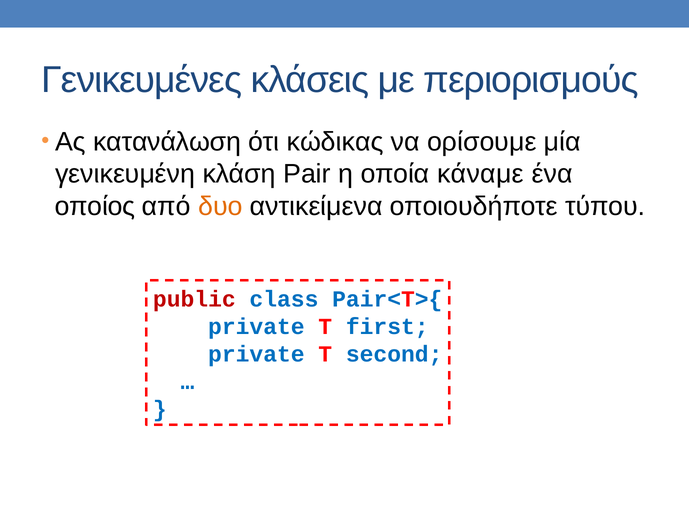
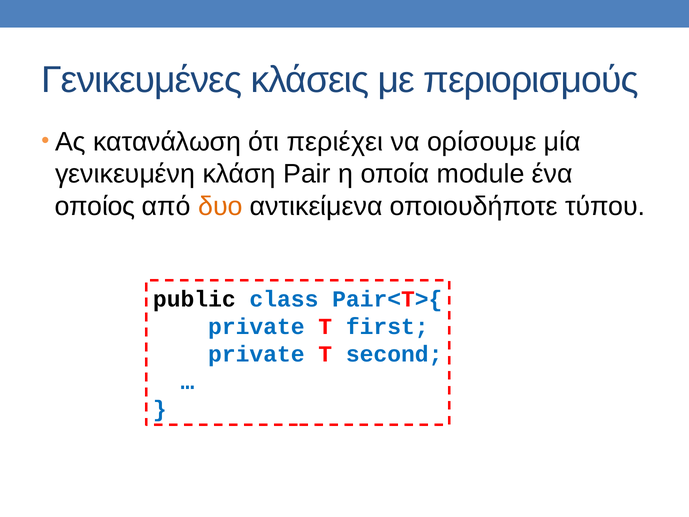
κώδικας: κώδικας -> περιέχει (335, 142)
κάναμε: κάναμε -> module (481, 174)
public colour: red -> black (194, 299)
